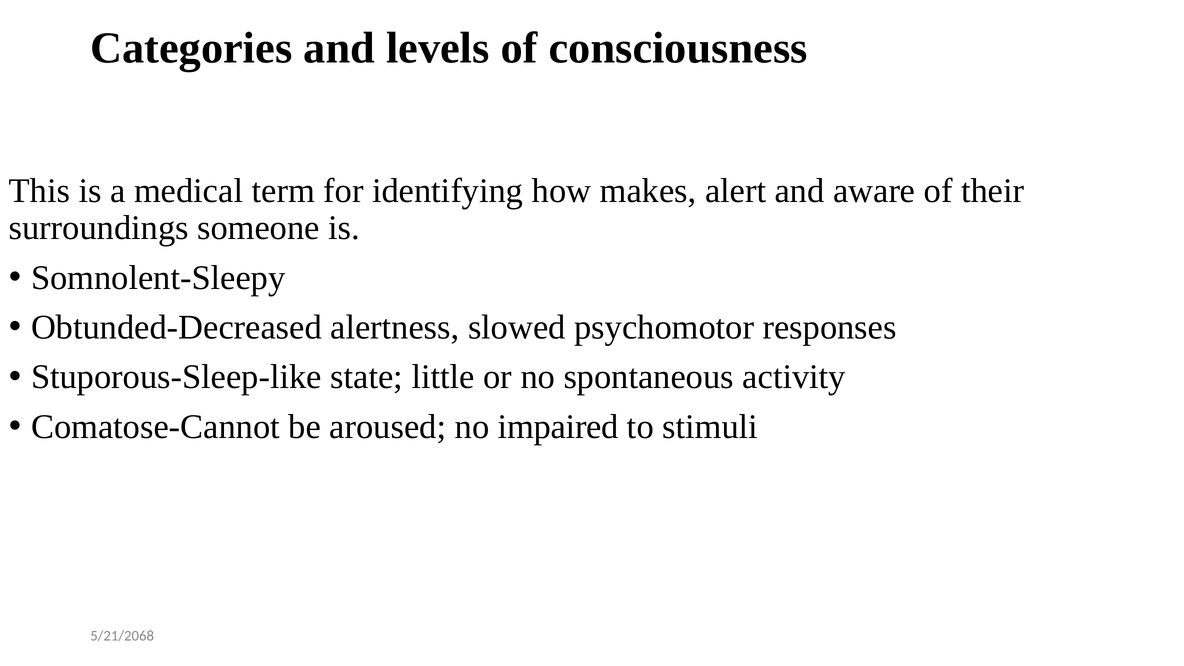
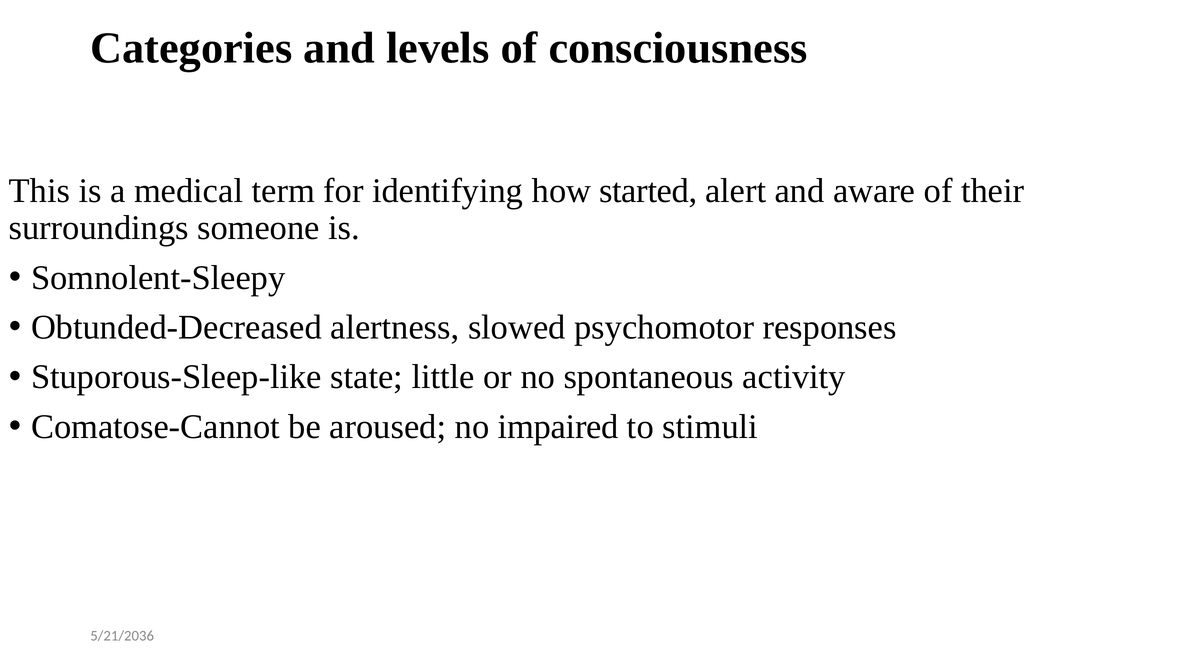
makes: makes -> started (648, 191)
5/21/2068: 5/21/2068 -> 5/21/2036 (122, 636)
